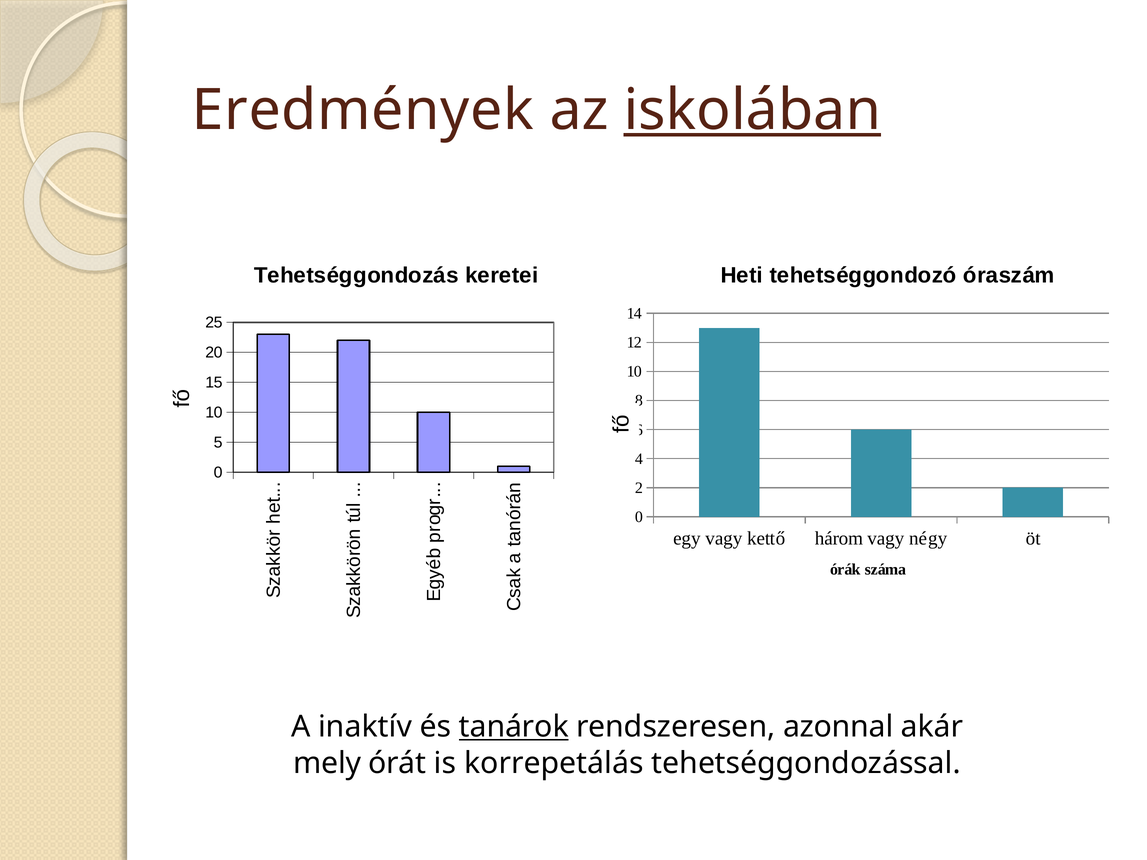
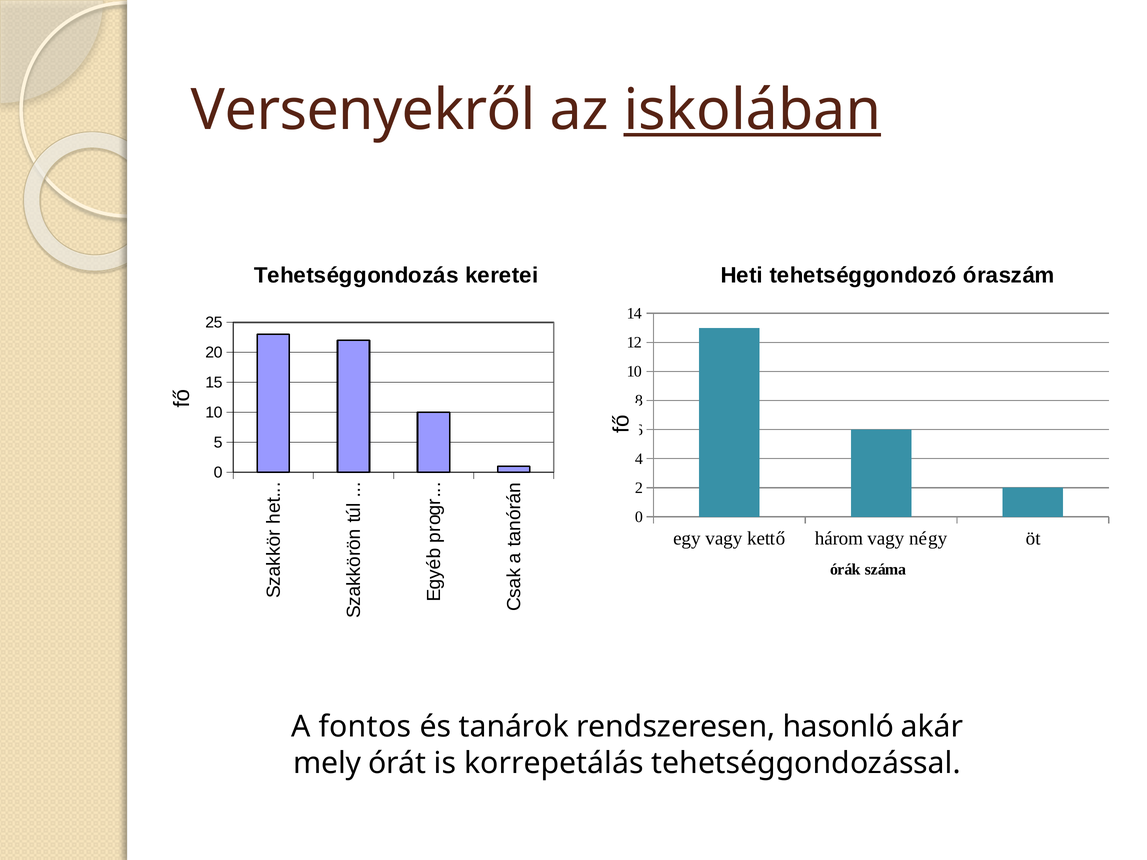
Eredmények: Eredmények -> Versenyekről (363, 110)
inaktív: inaktív -> fontos (365, 727)
tanárok underline: present -> none (514, 727)
azonnal: azonnal -> hasonló (838, 727)
